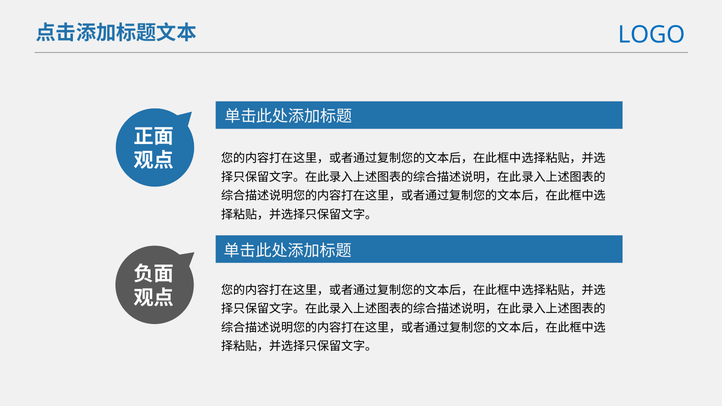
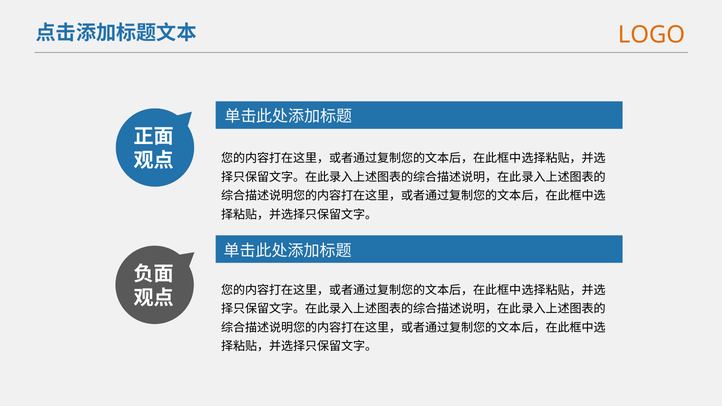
LOGO colour: blue -> orange (652, 35)
